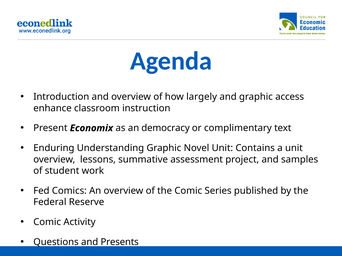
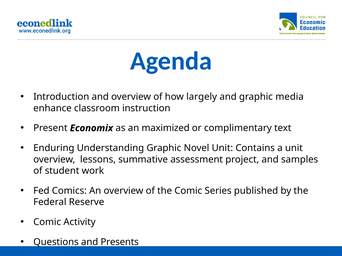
access: access -> media (290, 97)
democracy: democracy -> maximized (166, 128)
